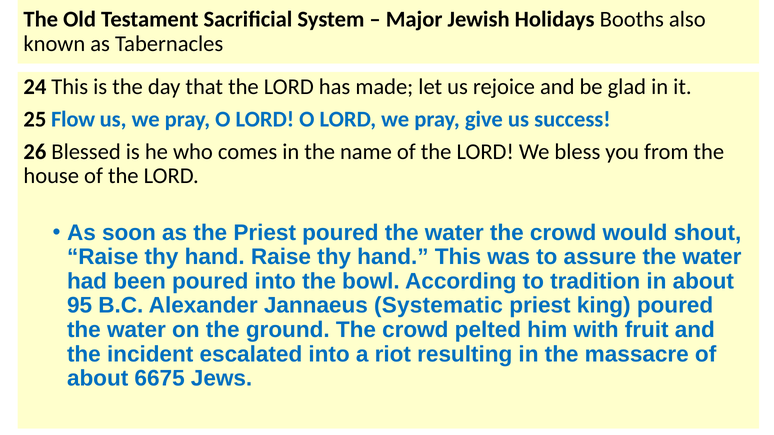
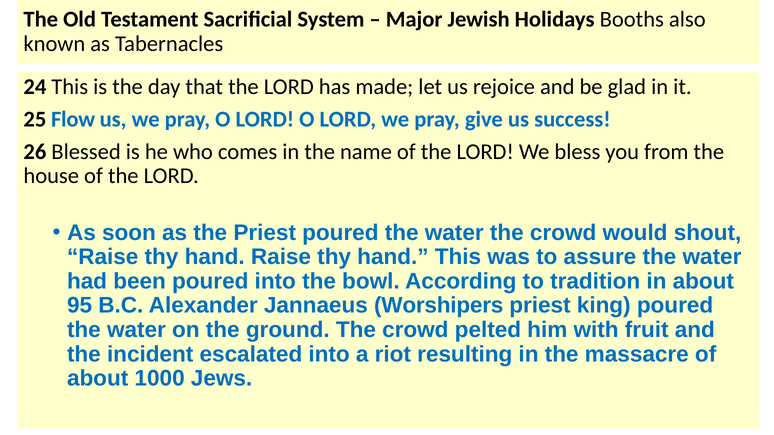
Systematic: Systematic -> Worshipers (439, 306)
6675: 6675 -> 1000 (160, 379)
